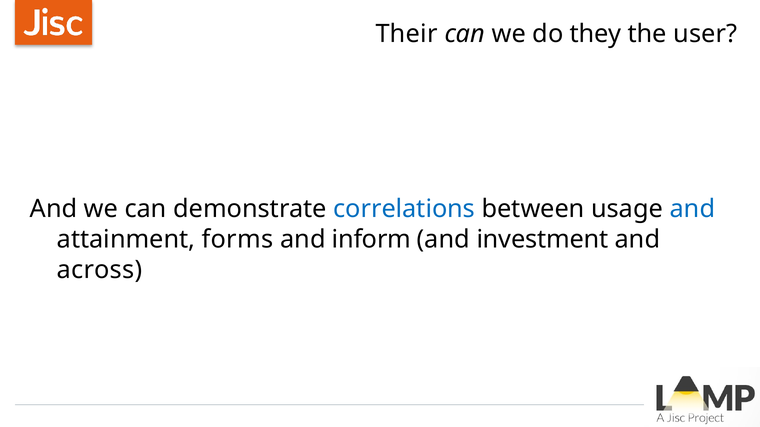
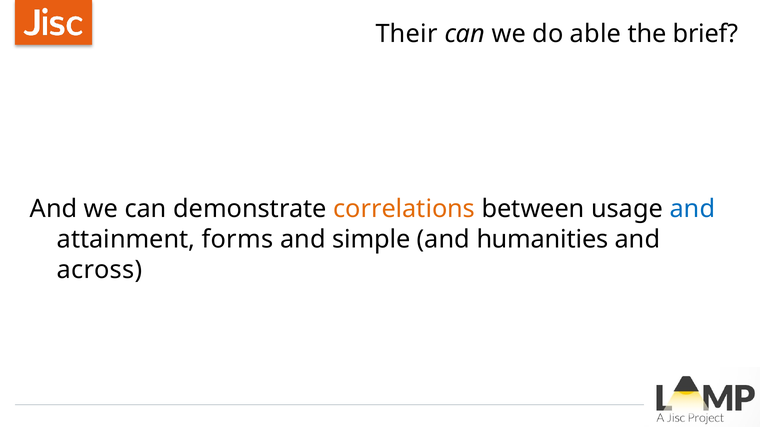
they: they -> able (596, 34)
user: user -> brief (706, 34)
correlations colour: blue -> orange (404, 209)
inform: inform -> simple (371, 240)
investment: investment -> humanities (542, 240)
